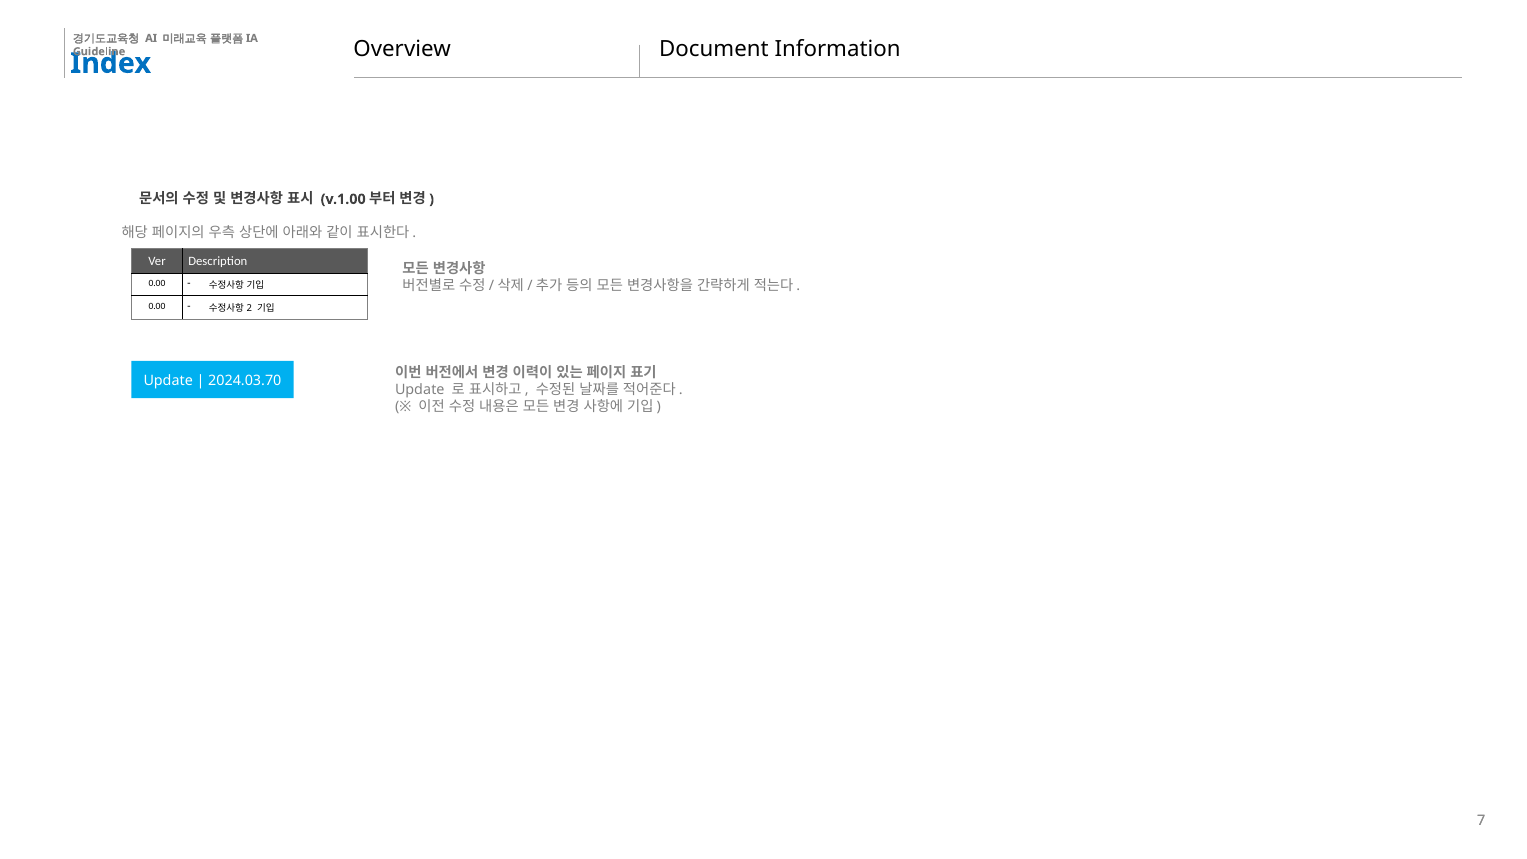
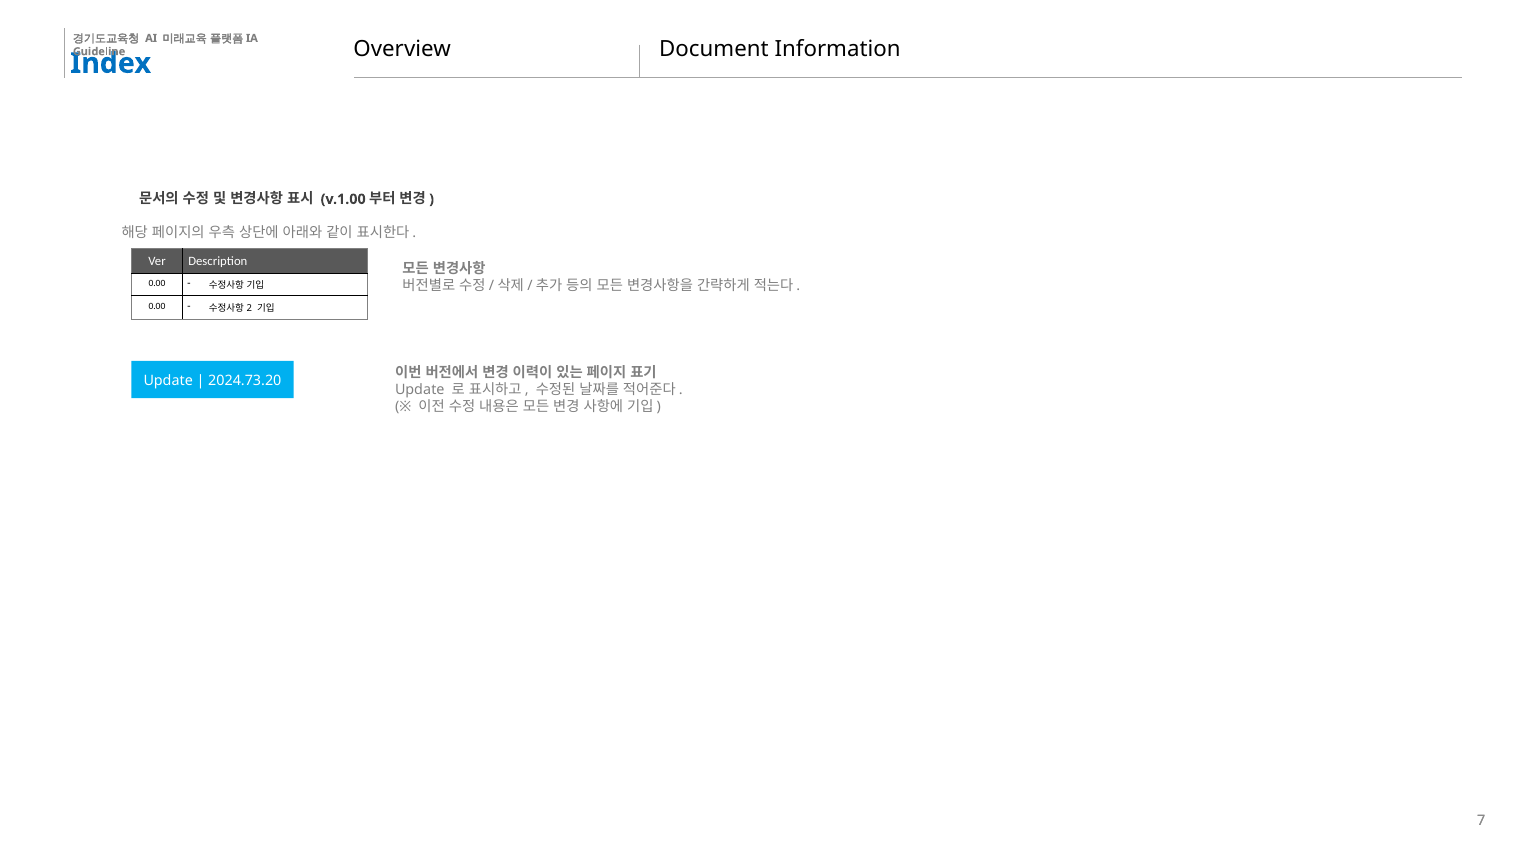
2024.03.70: 2024.03.70 -> 2024.73.20 (245, 381)
